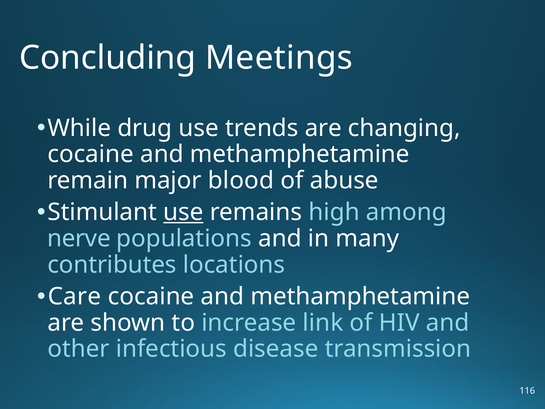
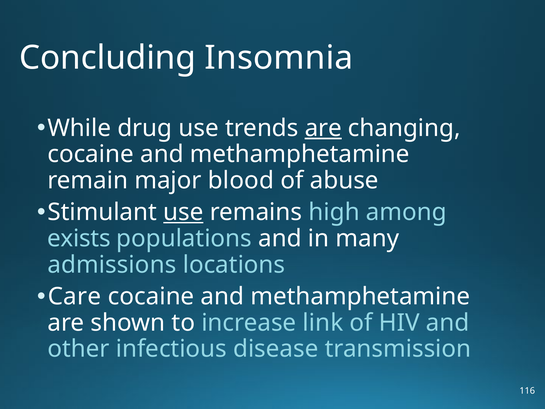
Meetings: Meetings -> Insomnia (279, 58)
are underline: none -> present (323, 128)
nerve: nerve -> exists (79, 238)
contributes: contributes -> admissions (112, 265)
